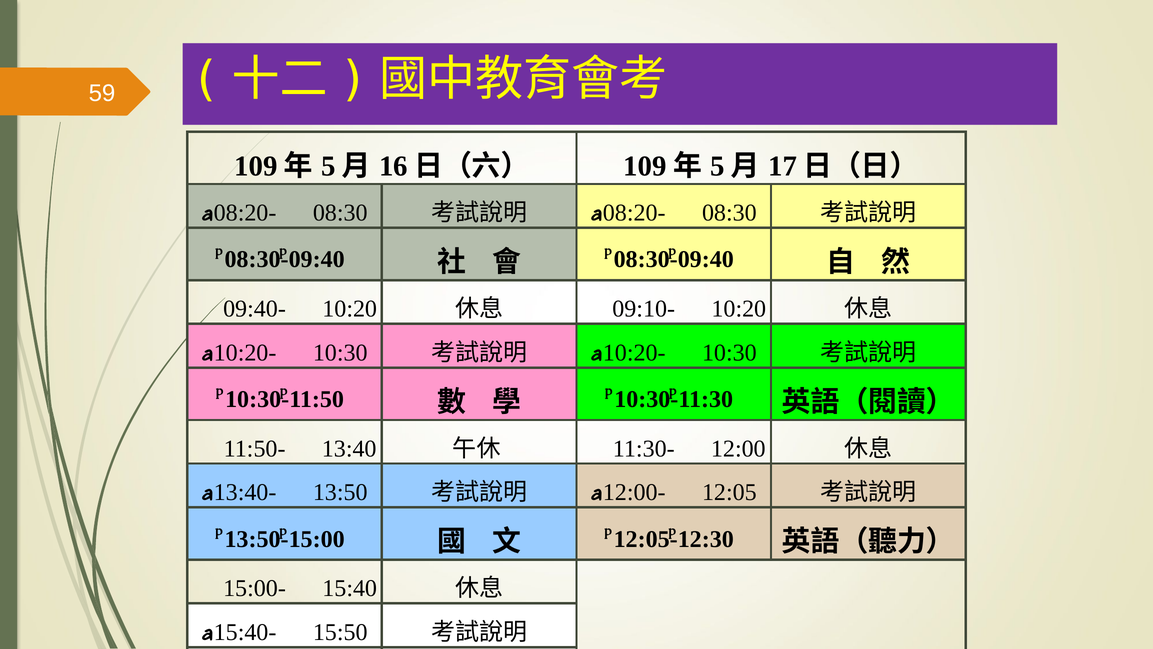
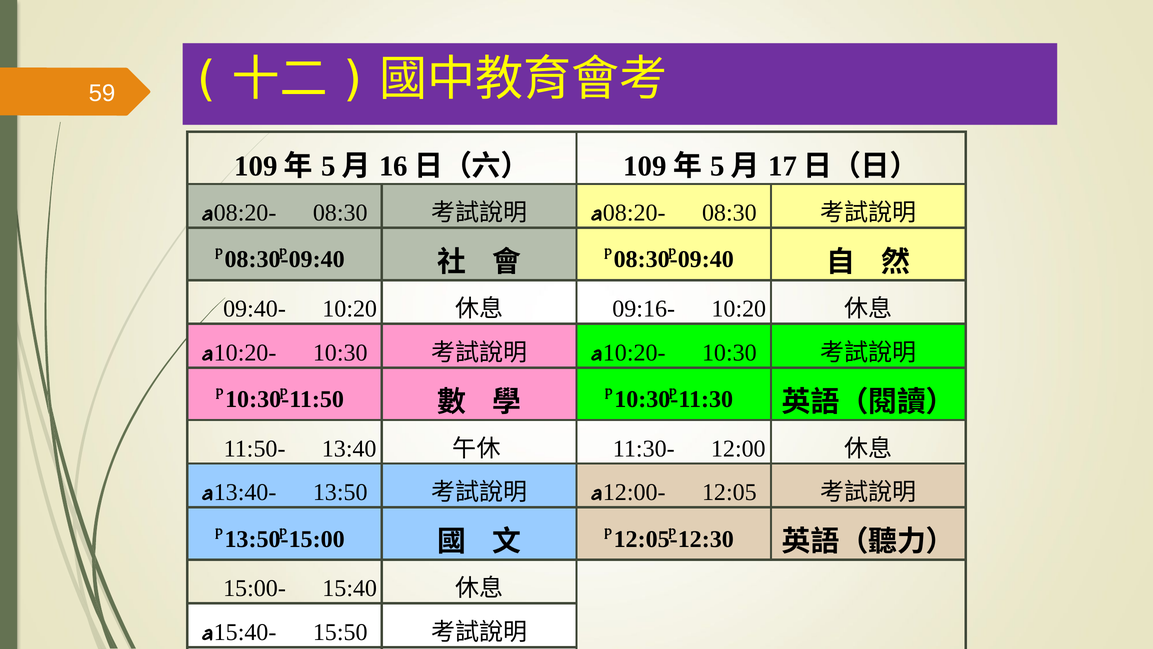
09:10-: 09:10- -> 09:16- (644, 309)
